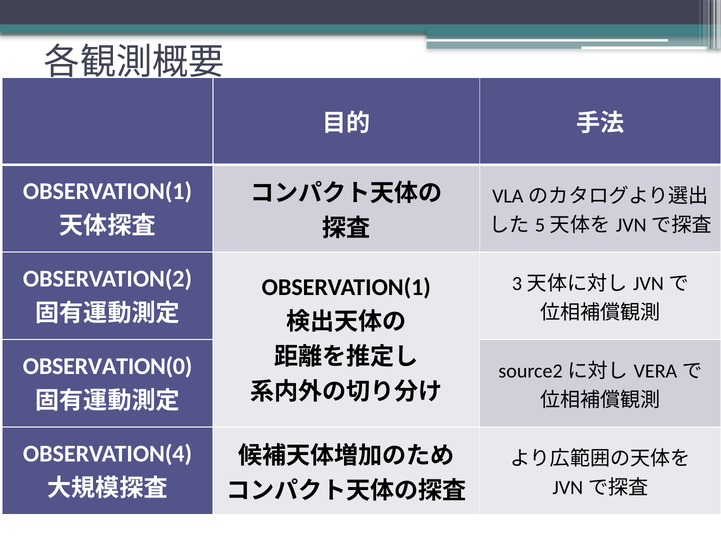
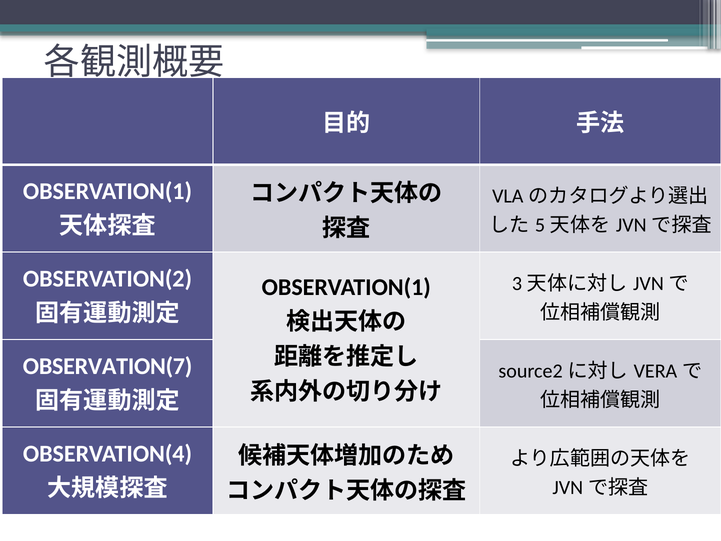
OBSERVATION(0: OBSERVATION(0 -> OBSERVATION(7 (108, 366)
